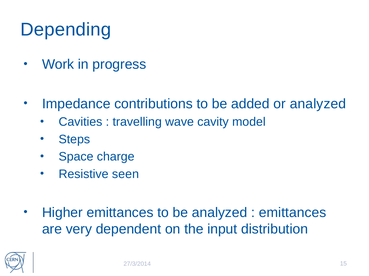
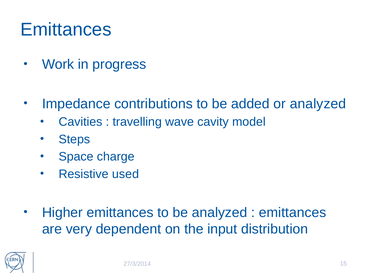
Depending: Depending -> Emittances (66, 30)
seen: seen -> used (125, 174)
